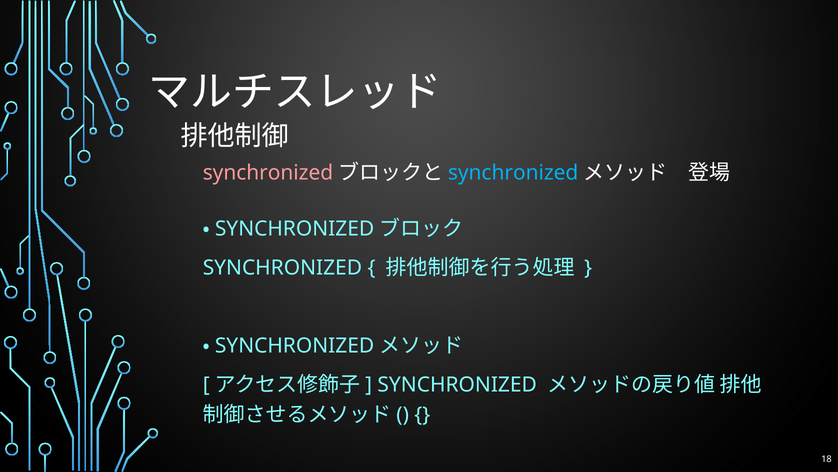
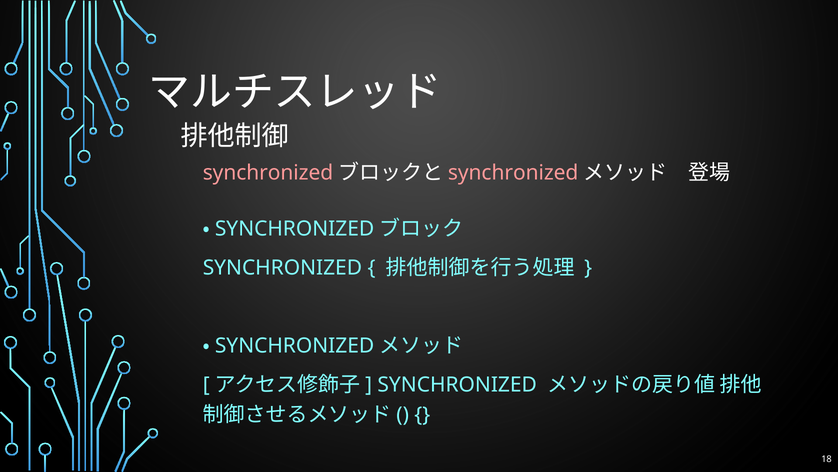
synchronized colour: light blue -> pink (513, 173)
